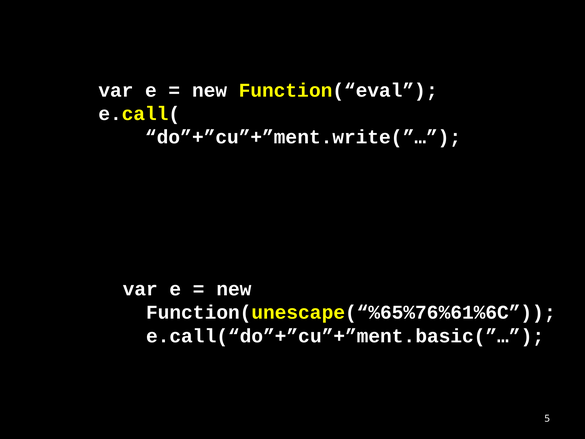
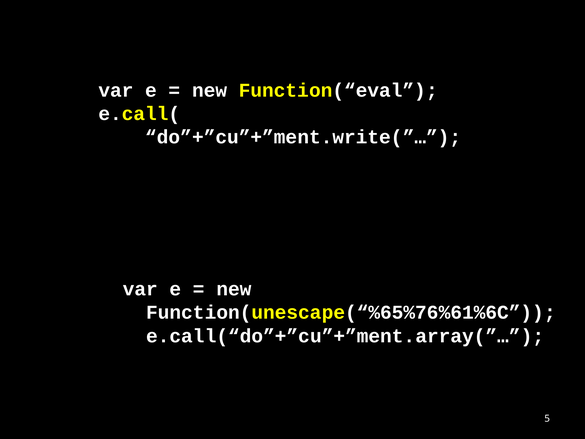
e.call(“do”+”cu”+”ment.basic(”…: e.call(“do”+”cu”+”ment.basic(”… -> e.call(“do”+”cu”+”ment.array(”… (345, 336)
